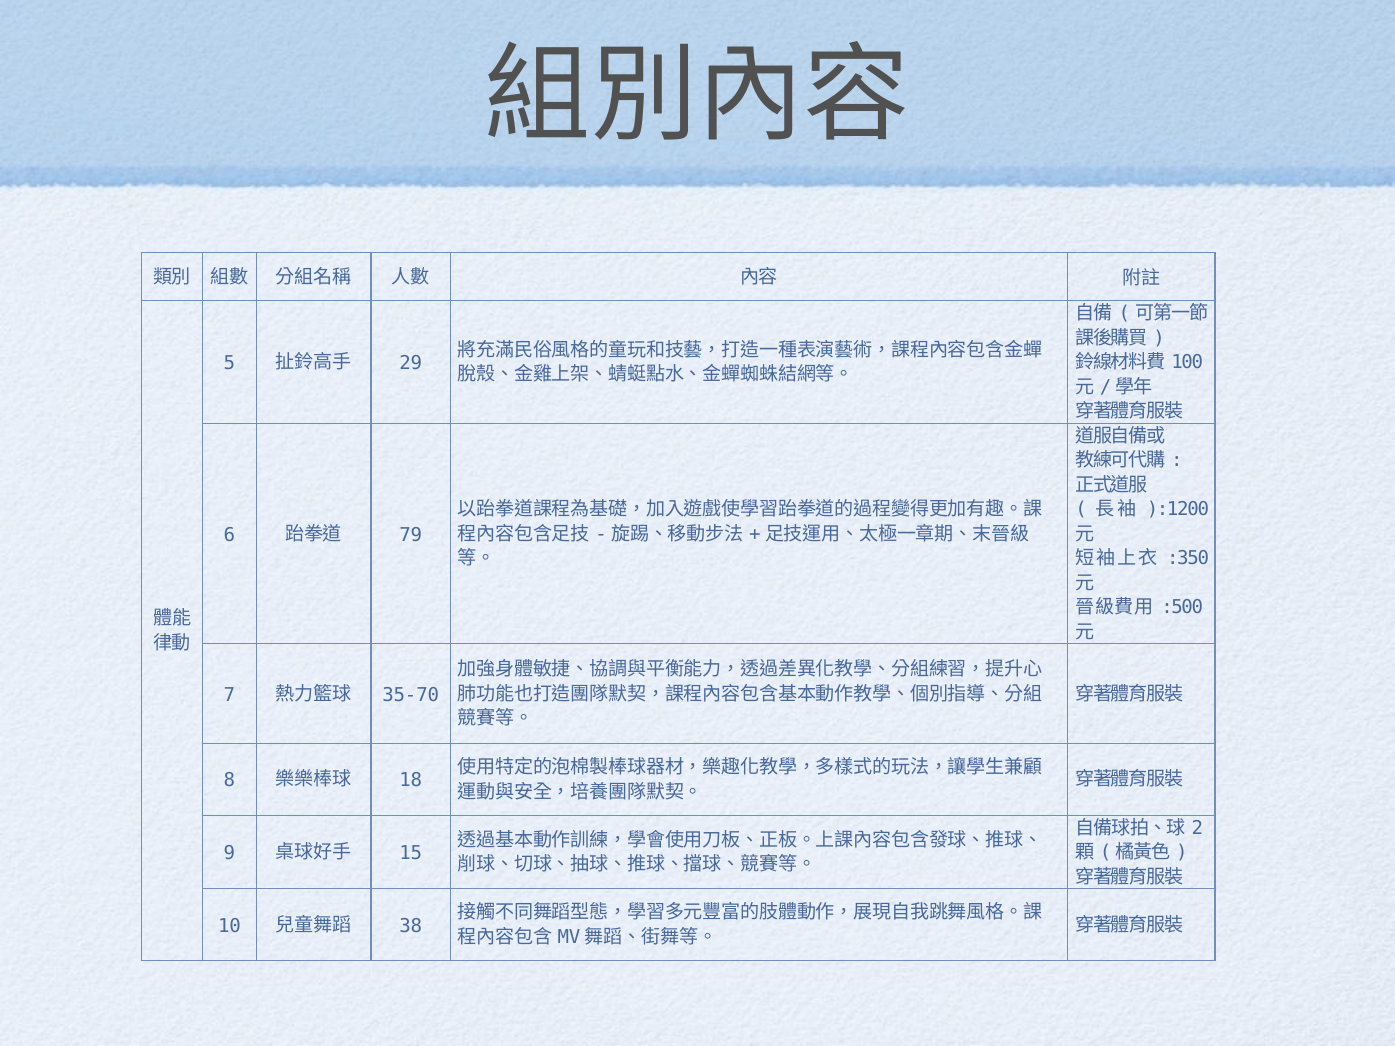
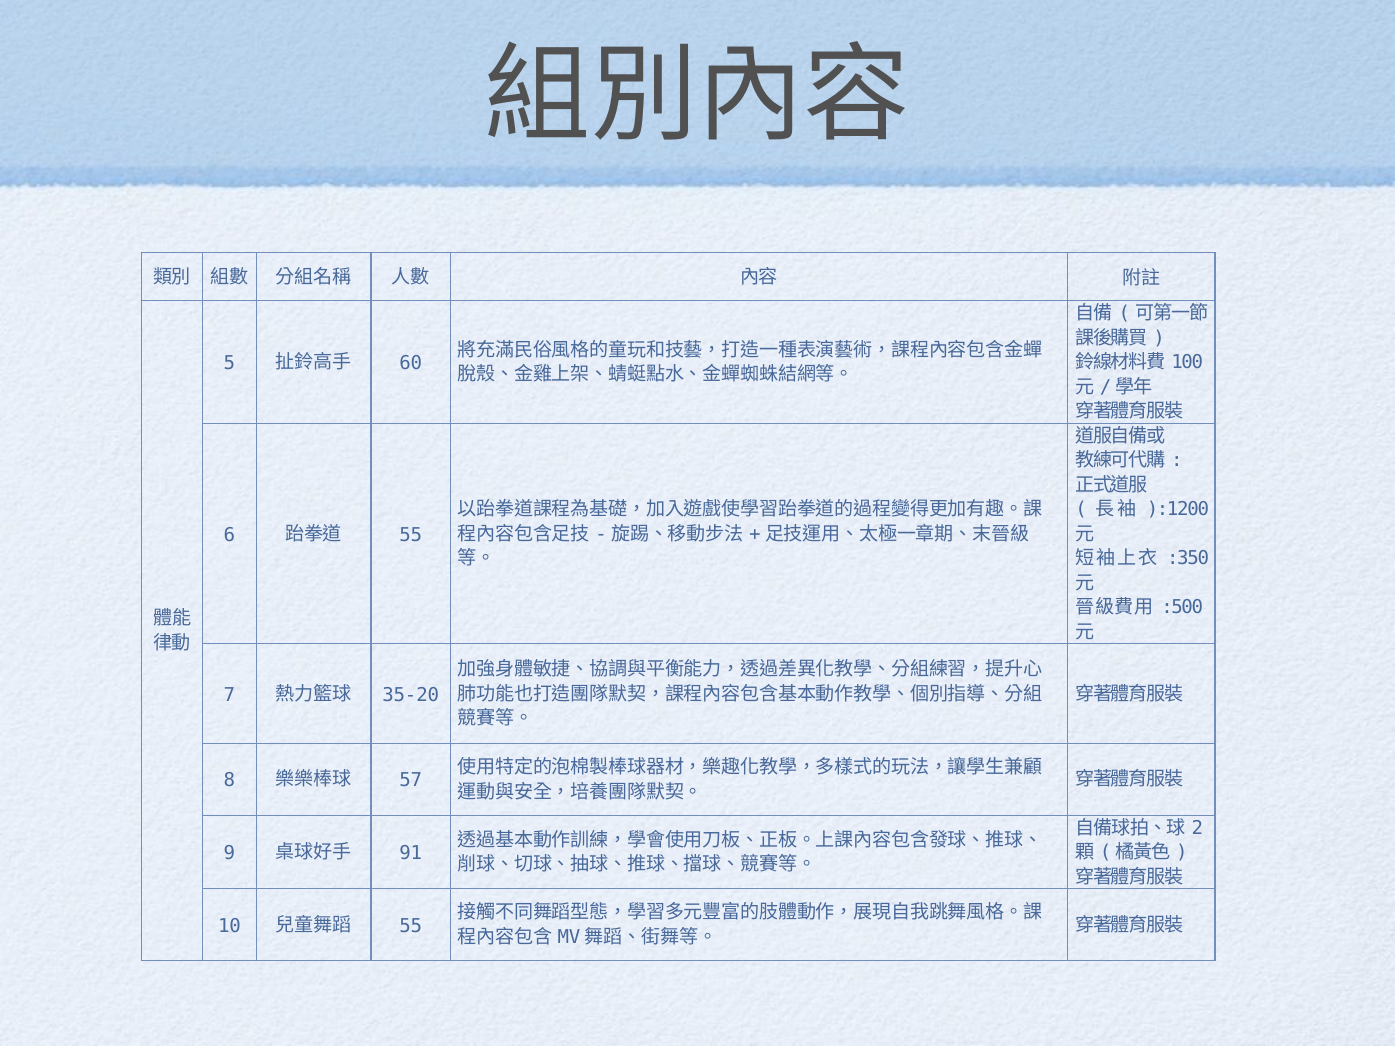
29: 29 -> 60 (411, 363)
79: 79 -> 55 (411, 535)
35-70: 35-70 -> 35-20 (411, 695)
18: 18 -> 57 (411, 781)
15: 15 -> 91 (411, 853)
38: 38 -> 55 (411, 926)
